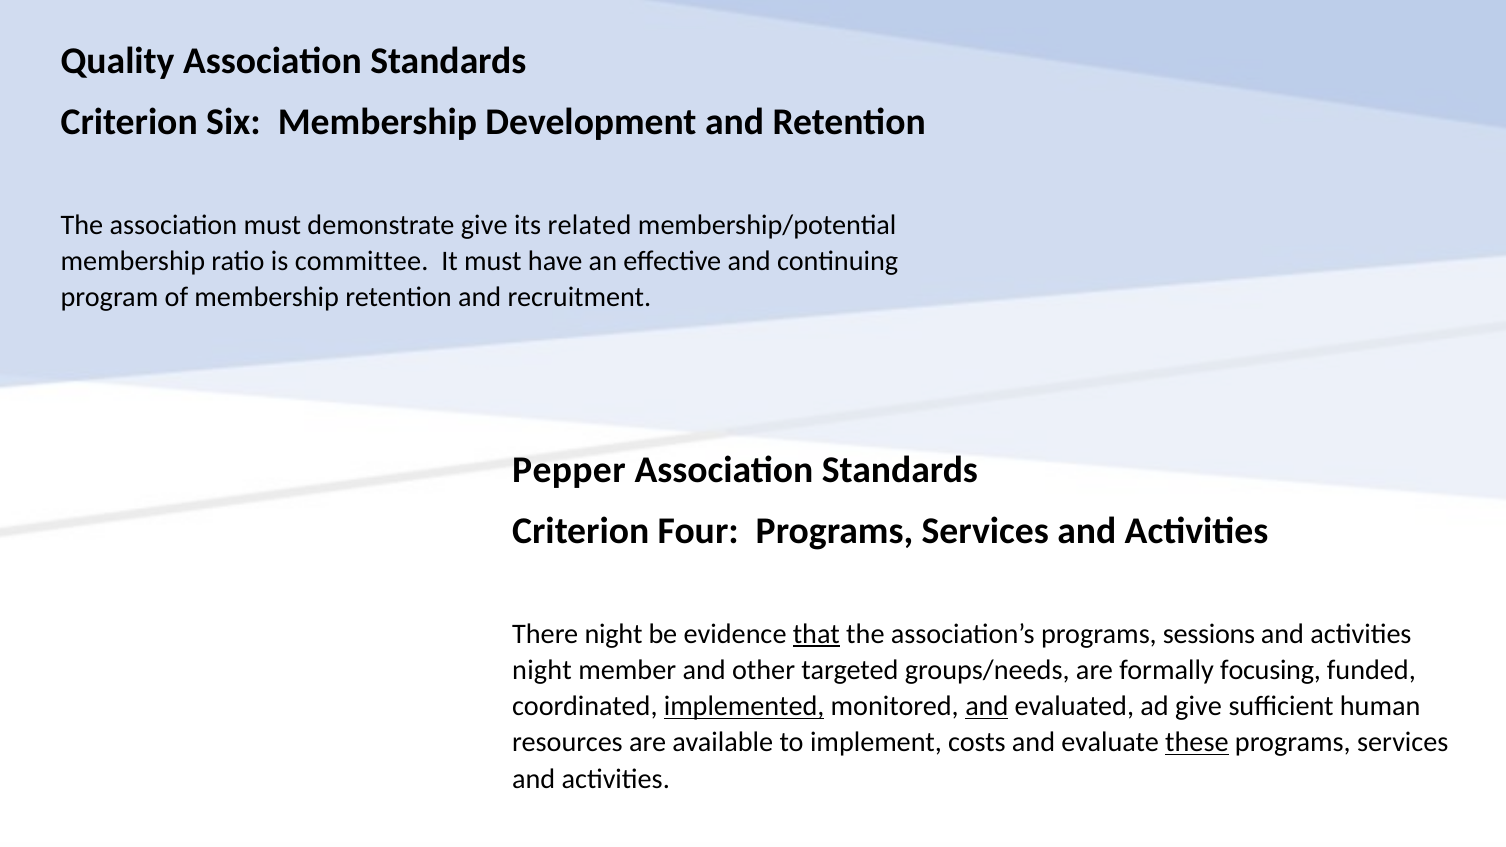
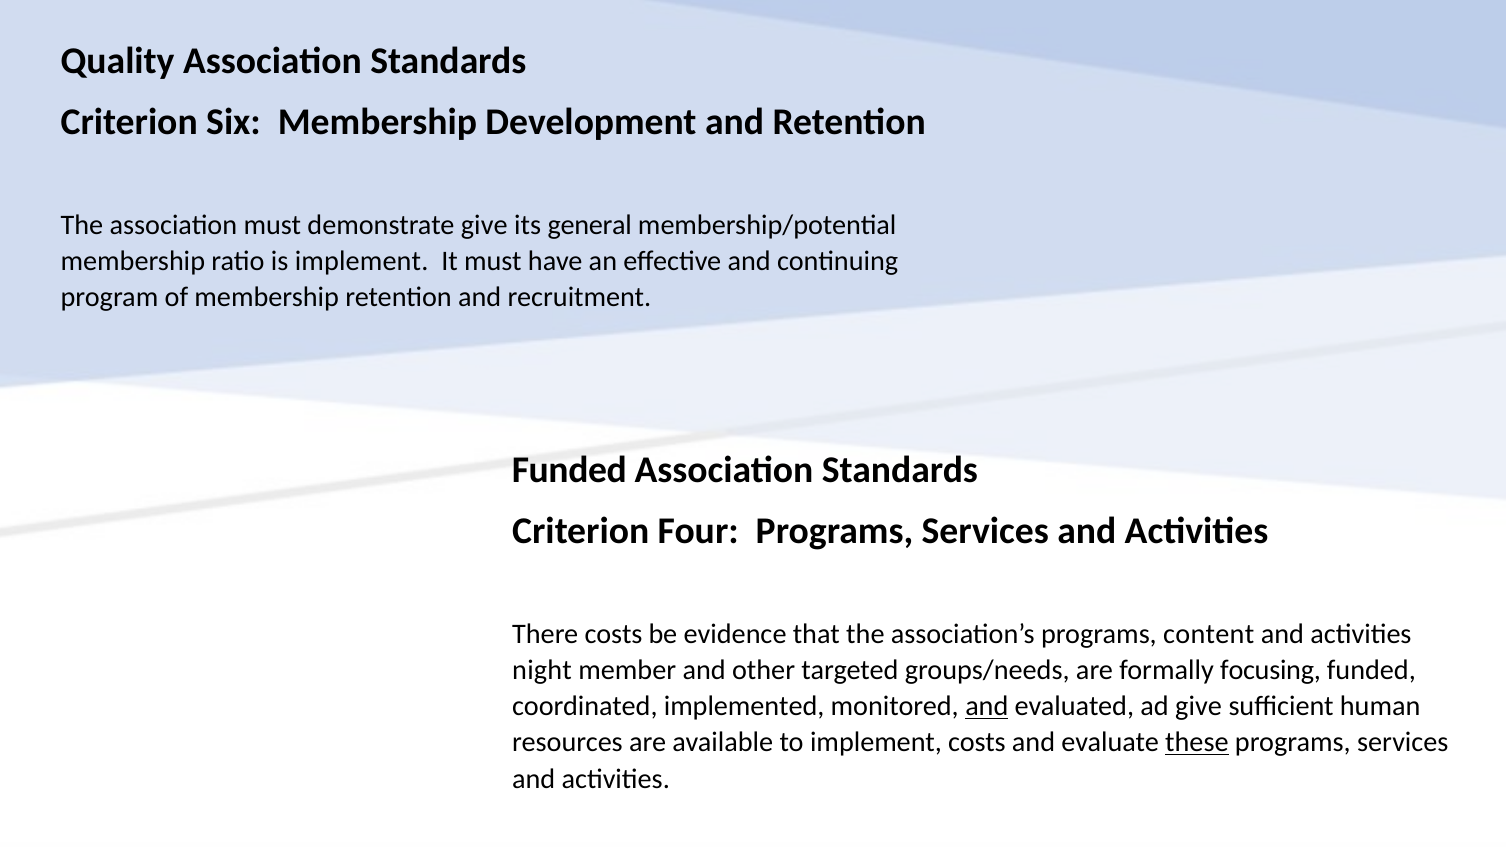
related: related -> general (590, 225)
is committee: committee -> implement (362, 261)
Pepper: Pepper -> Funded (569, 470)
There night: night -> costs (614, 634)
that underline: present -> none (816, 634)
sessions: sessions -> content (1209, 634)
implemented underline: present -> none (744, 706)
